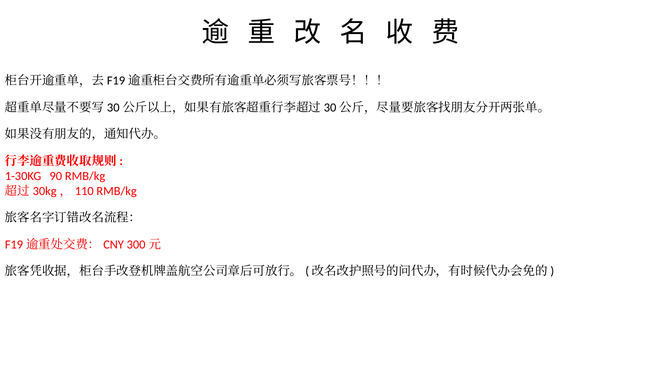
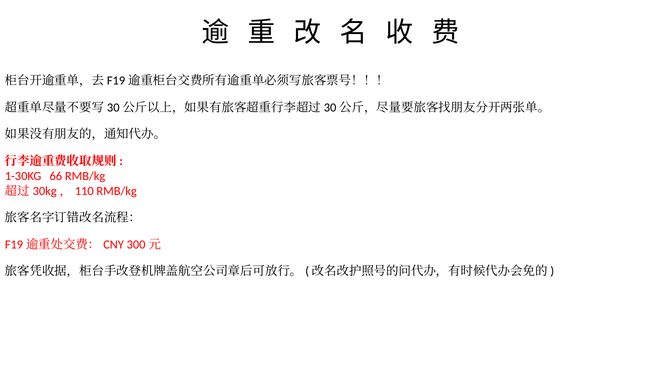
90: 90 -> 66 (56, 176)
